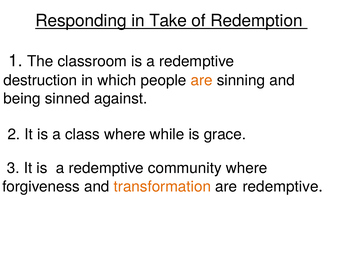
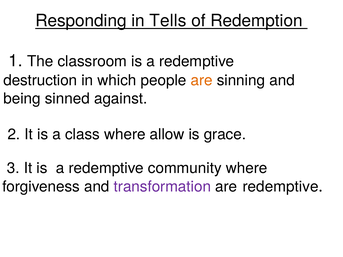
Take: Take -> Tells (168, 21)
while: while -> allow (167, 134)
transformation colour: orange -> purple (162, 187)
